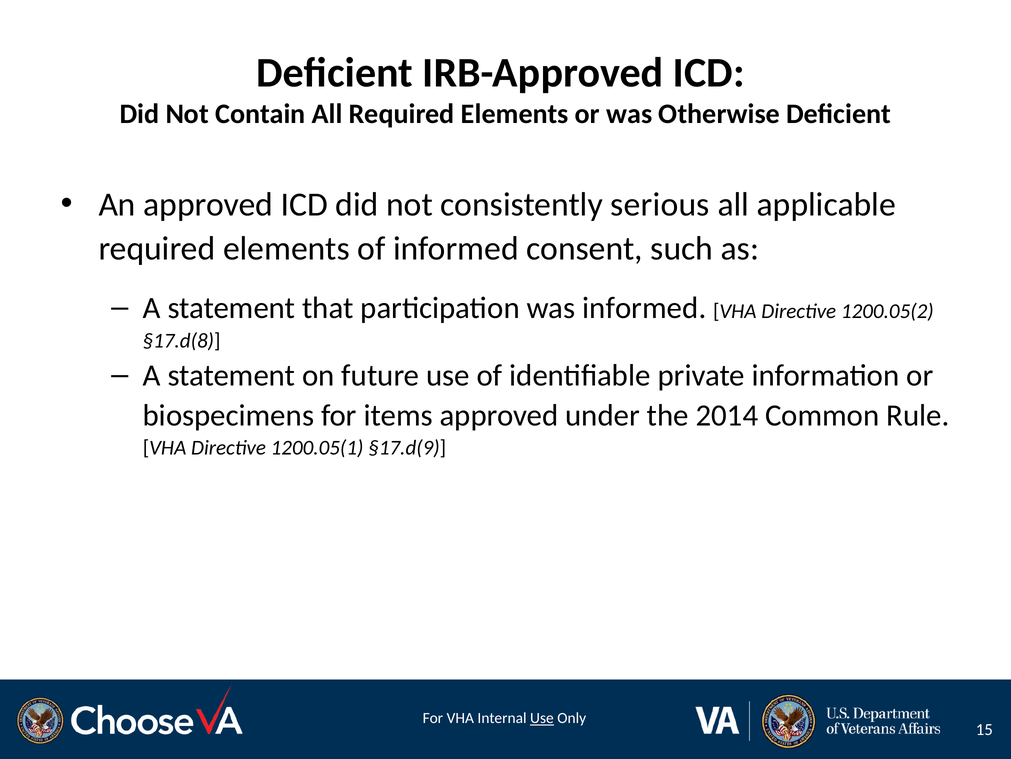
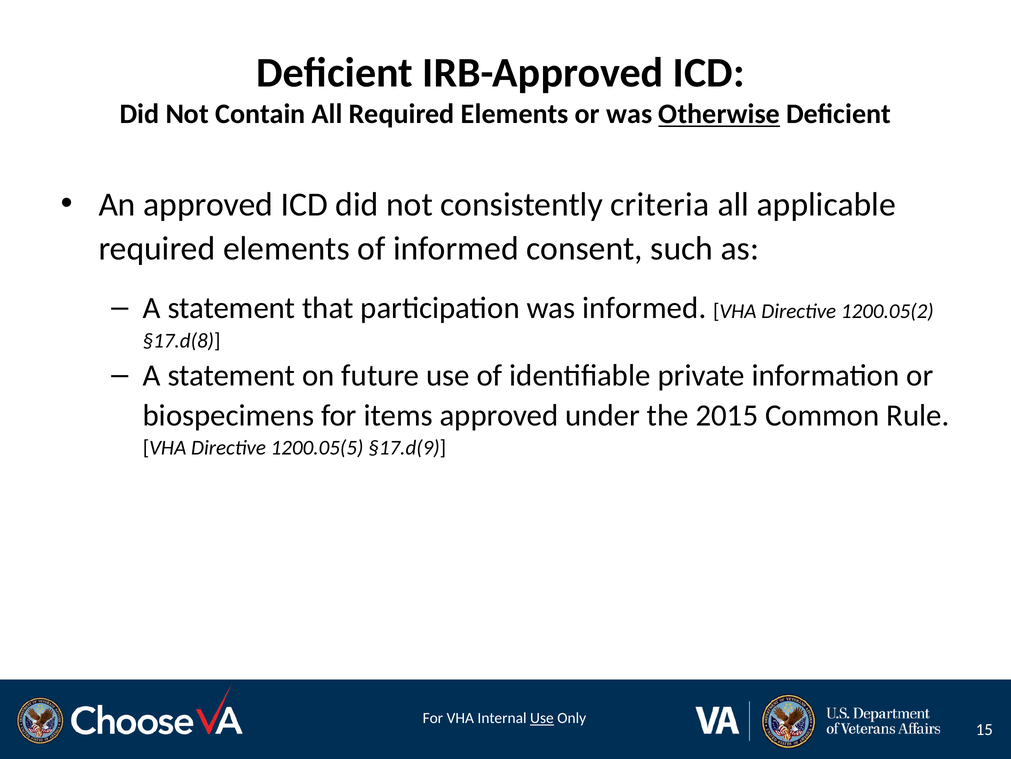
Otherwise underline: none -> present (719, 114)
serious: serious -> criteria (660, 204)
2014: 2014 -> 2015 (727, 415)
1200.05(1: 1200.05(1 -> 1200.05(5 (317, 448)
